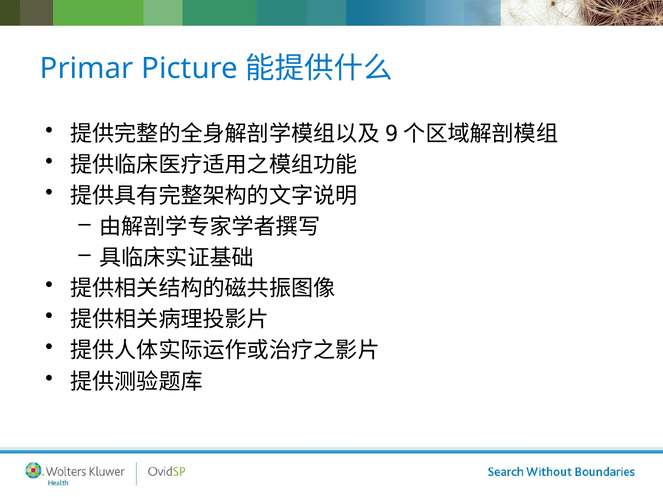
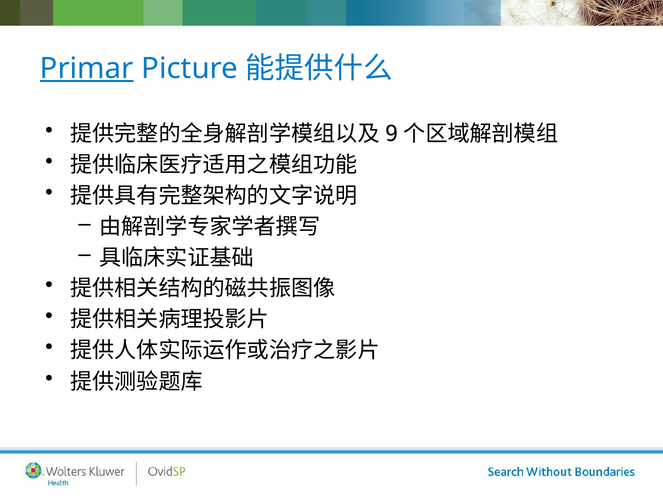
Primar underline: none -> present (87, 68)
